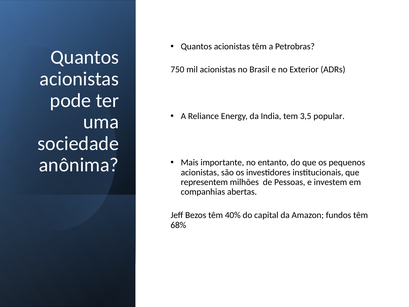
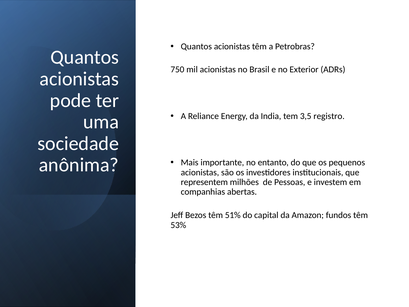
popular: popular -> registro (329, 116)
40%: 40% -> 51% (233, 215)
68%: 68% -> 53% (178, 225)
